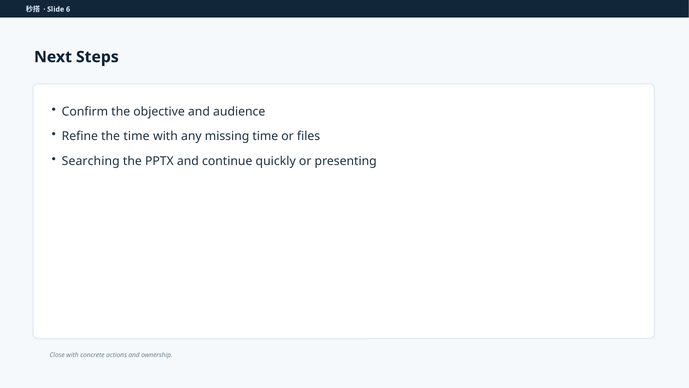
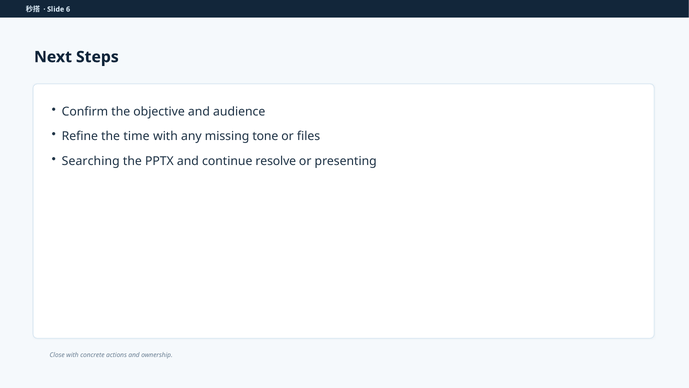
missing time: time -> tone (265, 136)
quickly: quickly -> resolve (276, 161)
